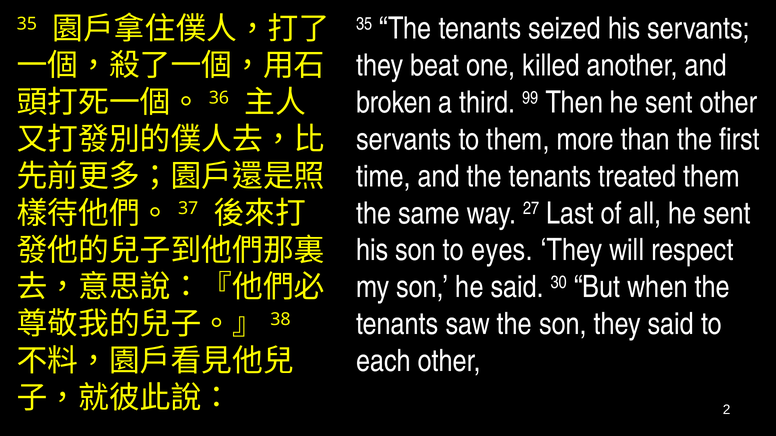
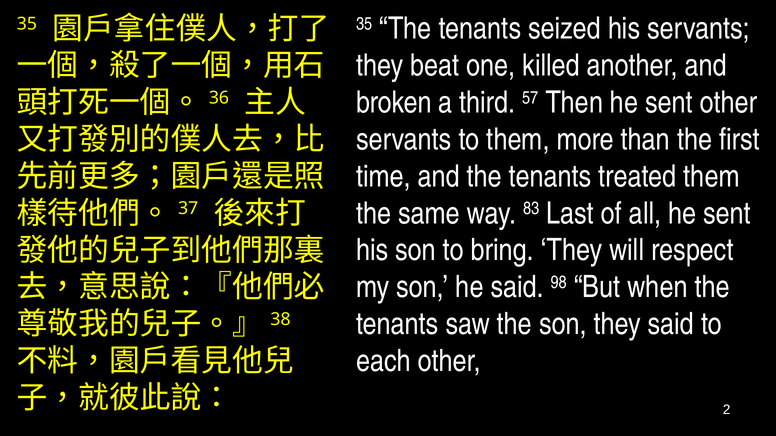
99: 99 -> 57 (530, 98)
27: 27 -> 83 (531, 209)
eyes: eyes -> bring (502, 251)
30: 30 -> 98 (559, 283)
